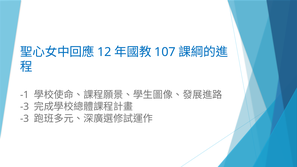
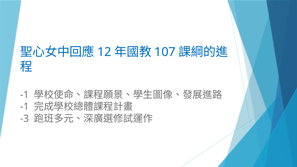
-3: -3 -> -1 (25, 107)
